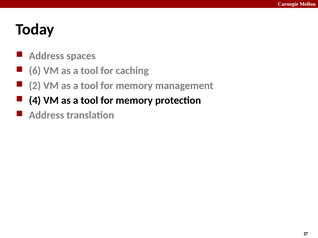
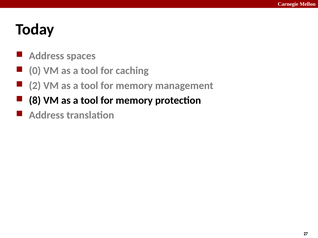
6: 6 -> 0 (35, 71)
4: 4 -> 8 (35, 101)
